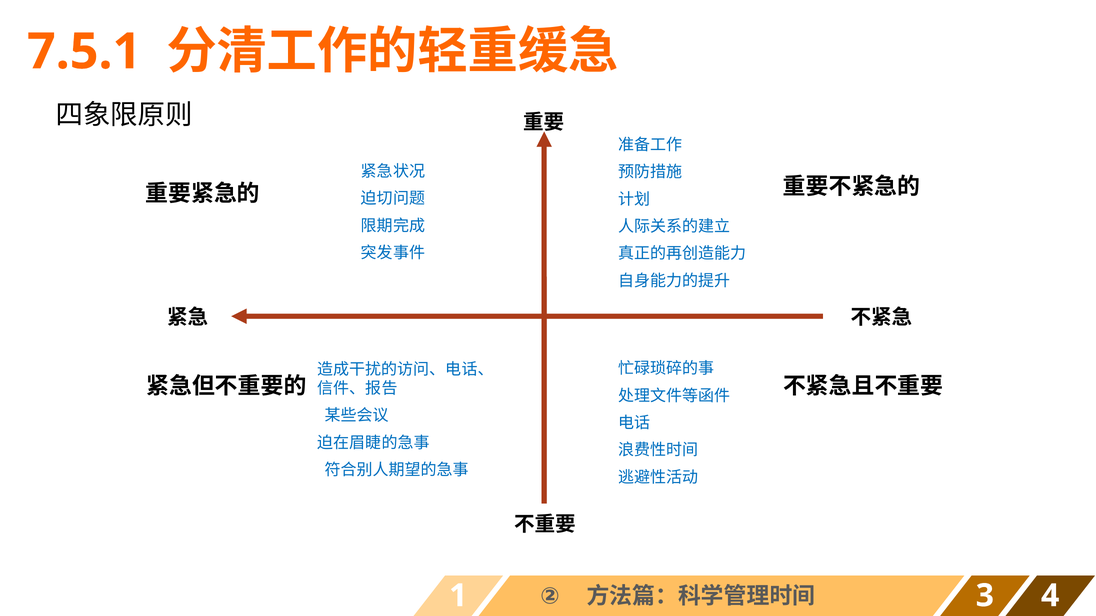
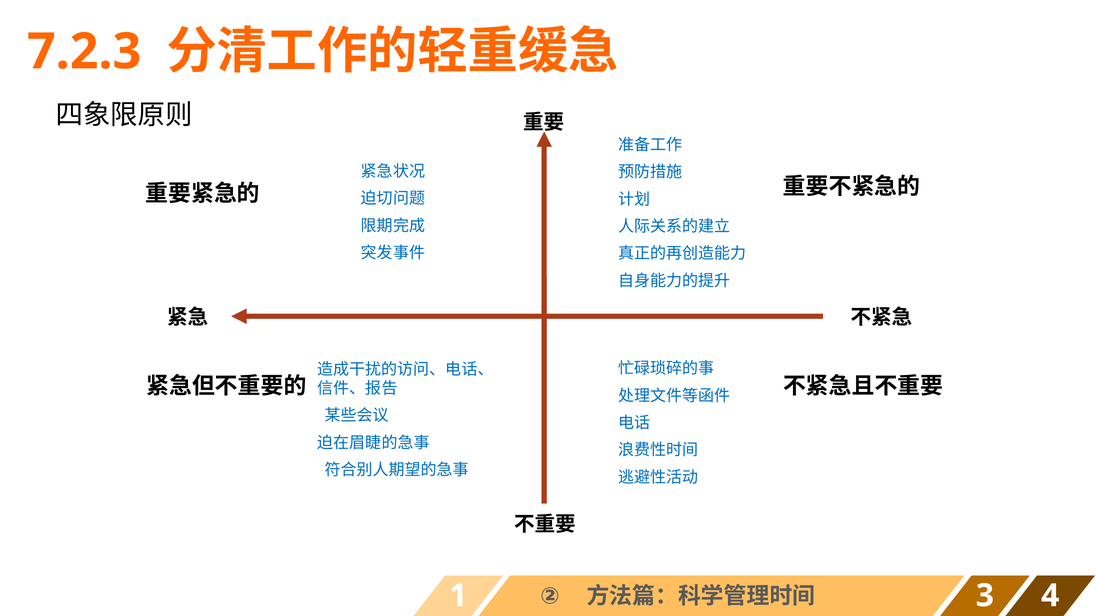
7.5.1: 7.5.1 -> 7.2.3 (84, 52)
